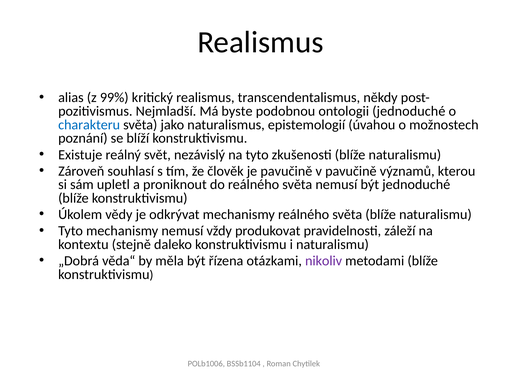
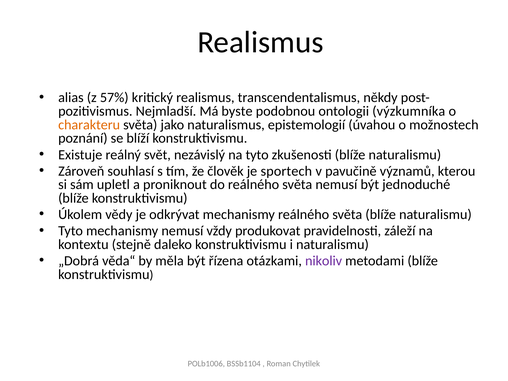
99%: 99% -> 57% (114, 98)
ontologii jednoduché: jednoduché -> výzkumníka (409, 111)
charakteru colour: blue -> orange (89, 125)
je pavučině: pavučině -> sportech (286, 171)
